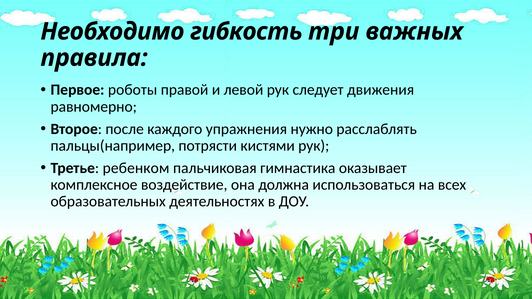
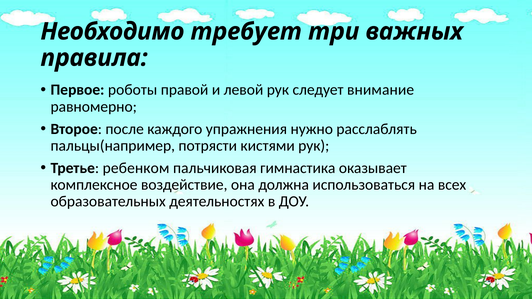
гибкость: гибкость -> требует (246, 32)
движения: движения -> внимание (381, 90)
